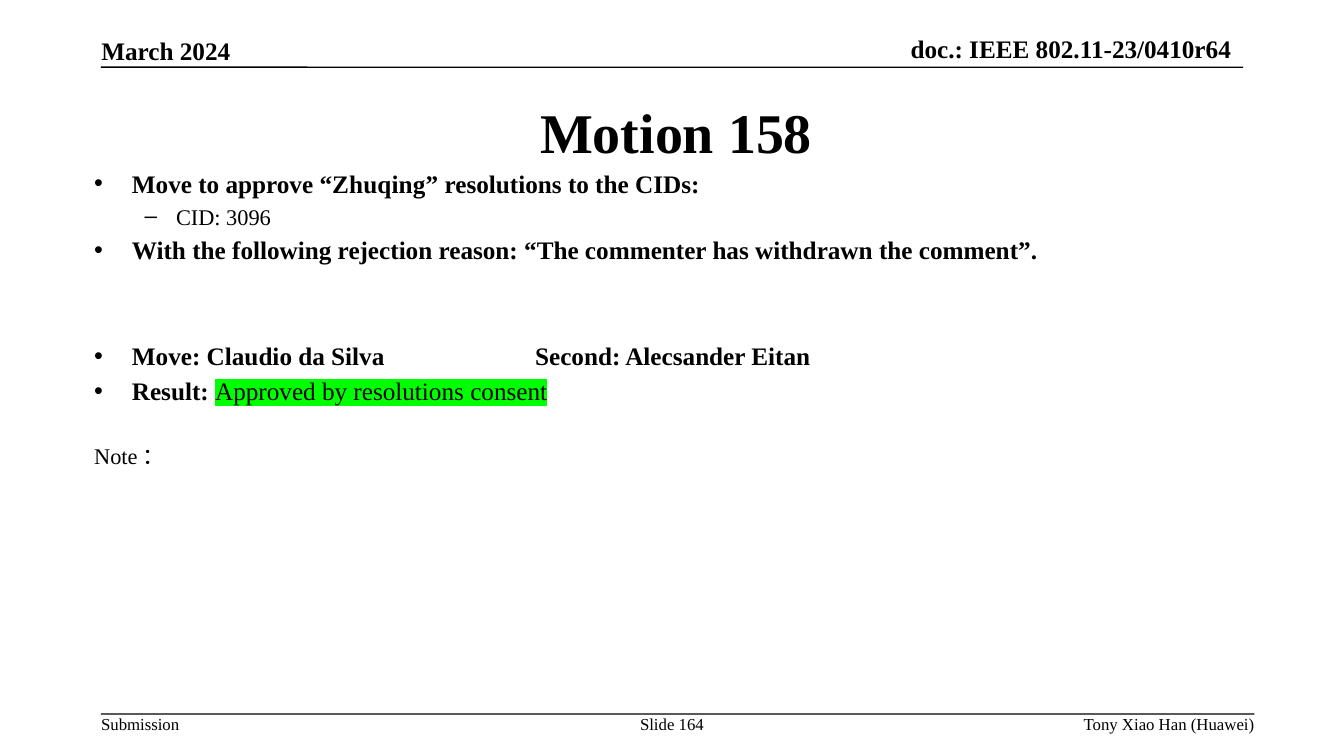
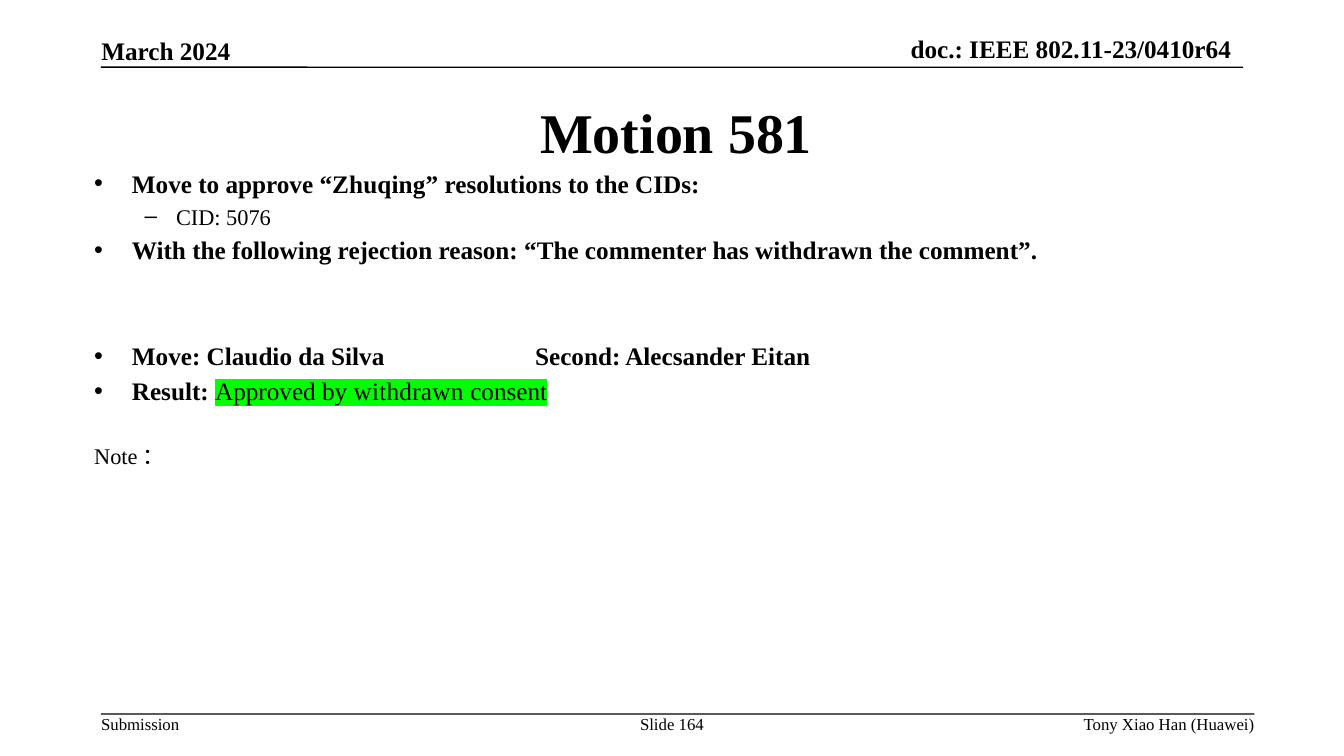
158: 158 -> 581 (770, 135)
3096: 3096 -> 5076 (249, 218)
by resolutions: resolutions -> withdrawn (409, 393)
